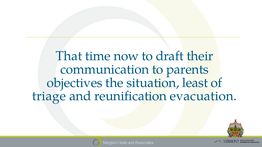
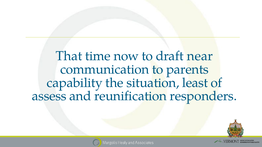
their: their -> near (200, 56)
objectives: objectives -> capability (75, 83)
triage: triage -> assess (49, 96)
evacuation: evacuation -> responders (203, 96)
